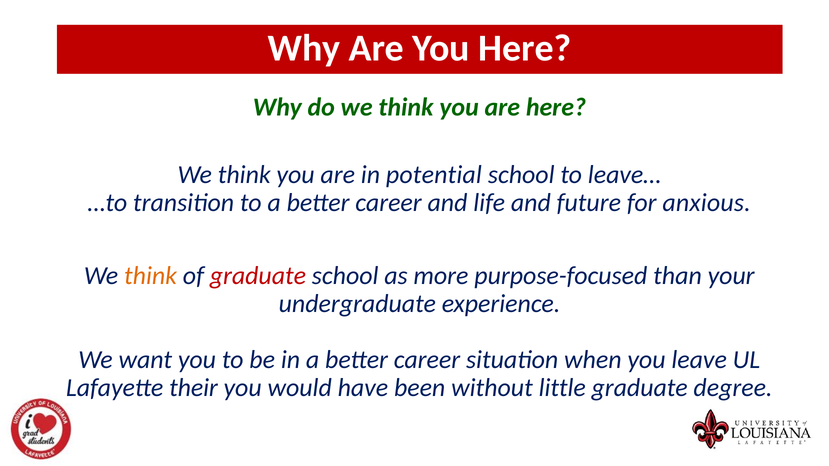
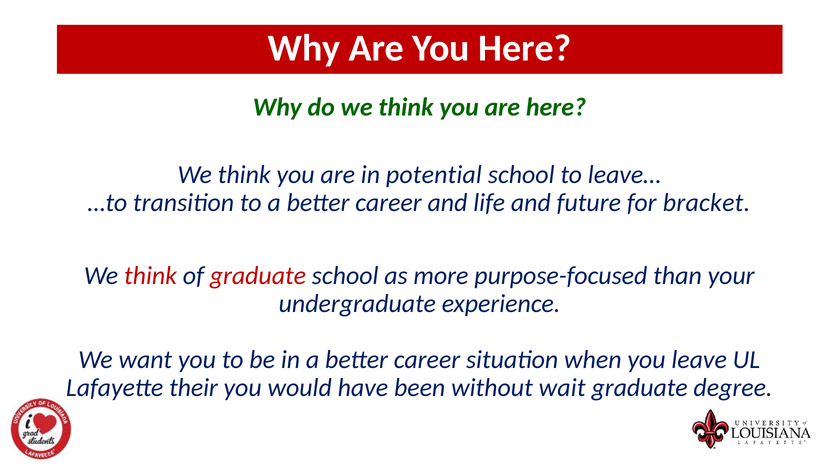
anxious: anxious -> bracket (707, 203)
think colour: orange -> red (151, 276)
little: little -> wait (562, 388)
